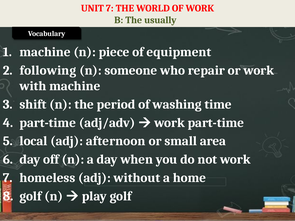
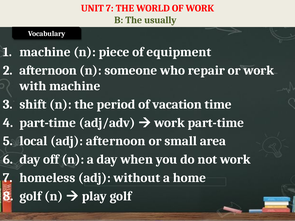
following: following -> afternoon (48, 70)
washing: washing -> vacation (177, 105)
